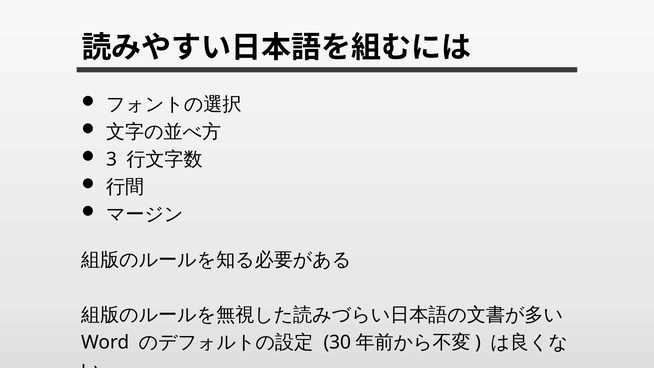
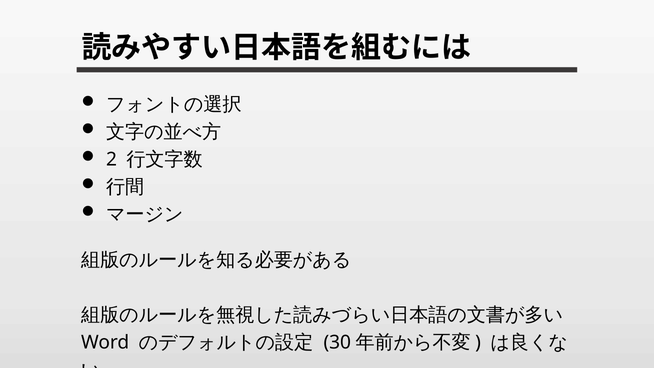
3: 3 -> 2 (111, 159)
